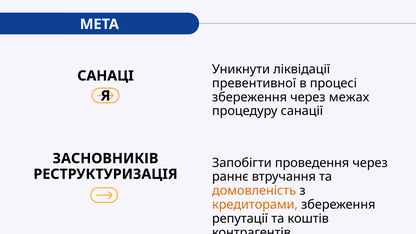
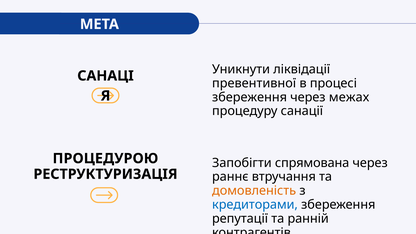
ЗАСНОВНИКІВ: ЗАСНОВНИКІВ -> ПРОЦЕДУРОЮ (105, 158)
проведення: проведення -> спрямована (312, 163)
кредиторами colour: orange -> blue (255, 205)
коштів: коштів -> раннiй (308, 219)
